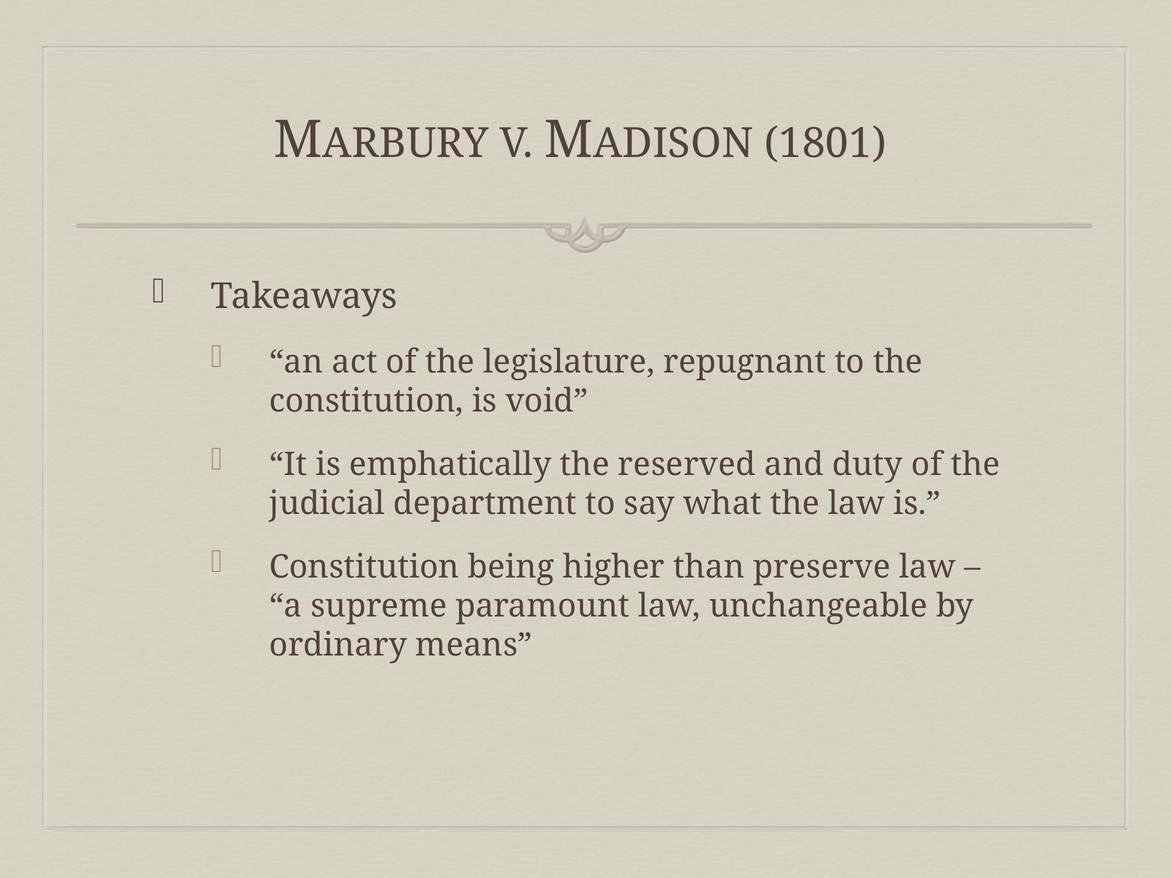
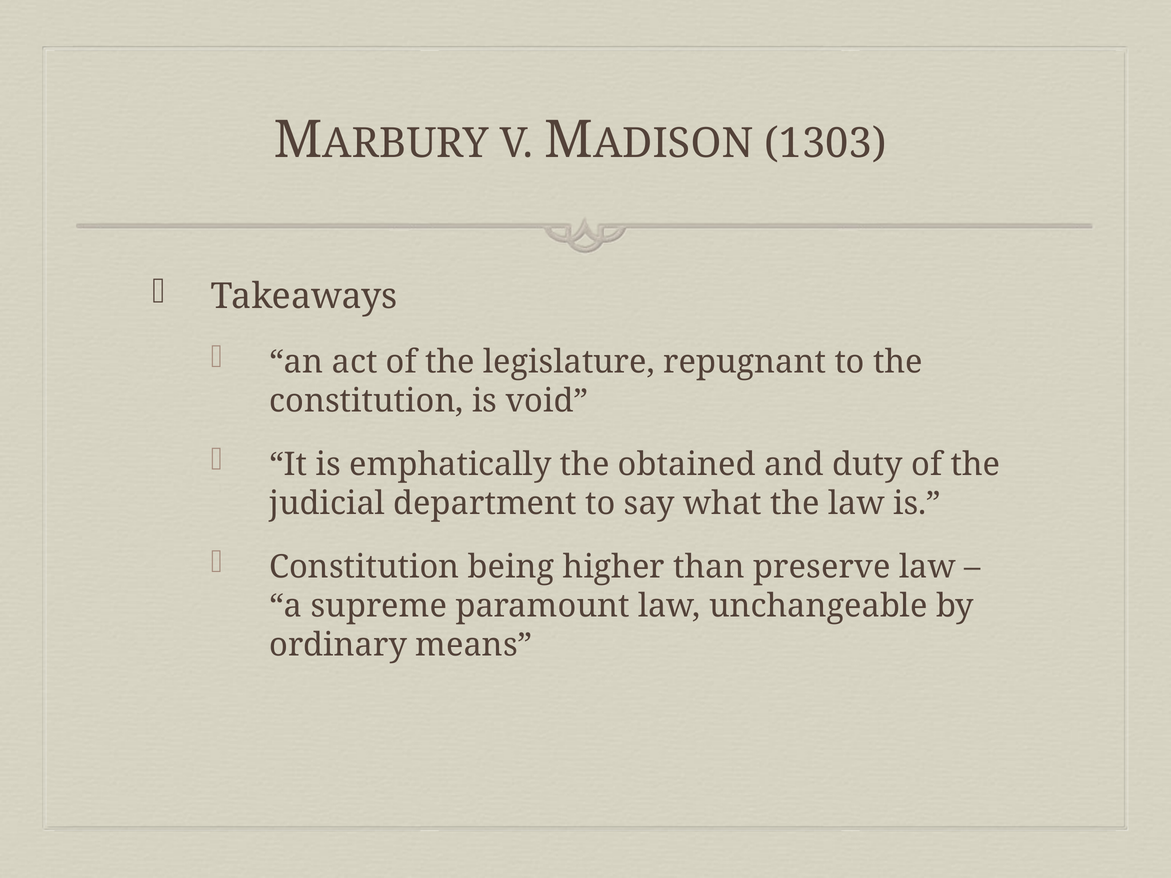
1801: 1801 -> 1303 (825, 144)
reserved: reserved -> obtained (687, 464)
